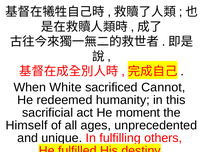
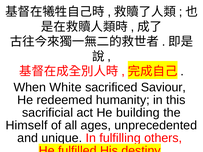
Cannot: Cannot -> Saviour (163, 88)
moment: moment -> building (138, 113)
